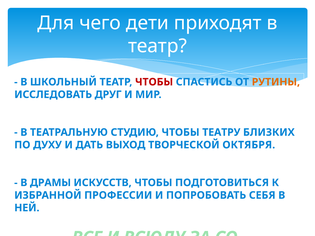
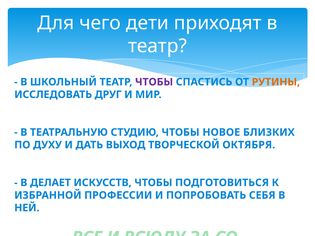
ЧТОБЫ colour: red -> purple (154, 82)
ТЕАТРУ: ТЕАТРУ -> НОВОЕ (221, 132)
ДРАМЫ: ДРАМЫ -> ДЕЛАЕТ (50, 183)
